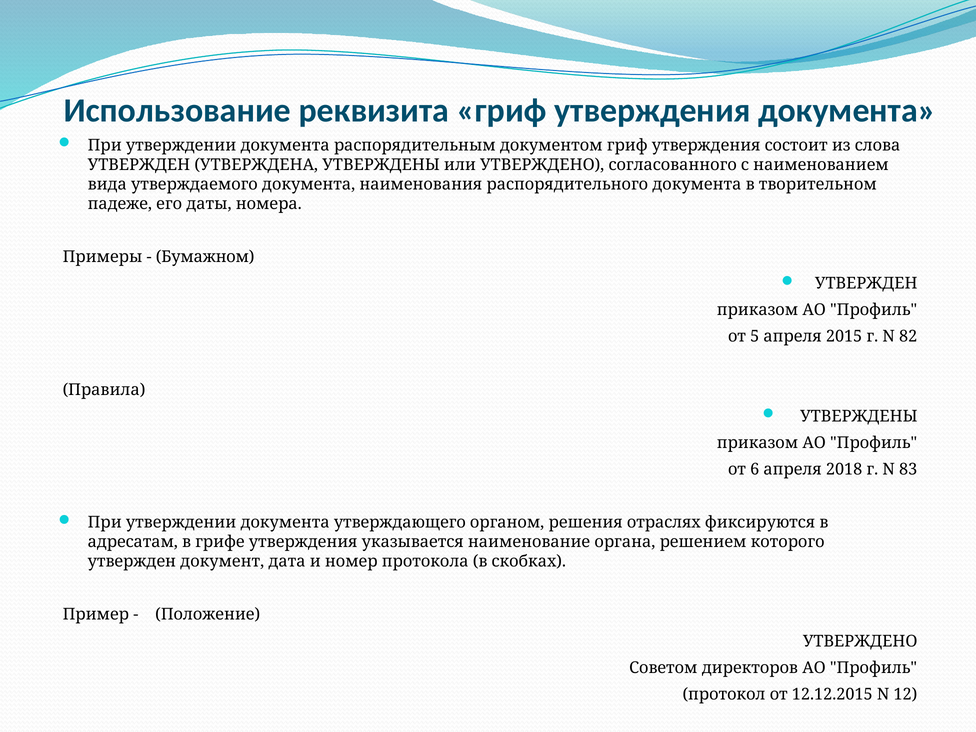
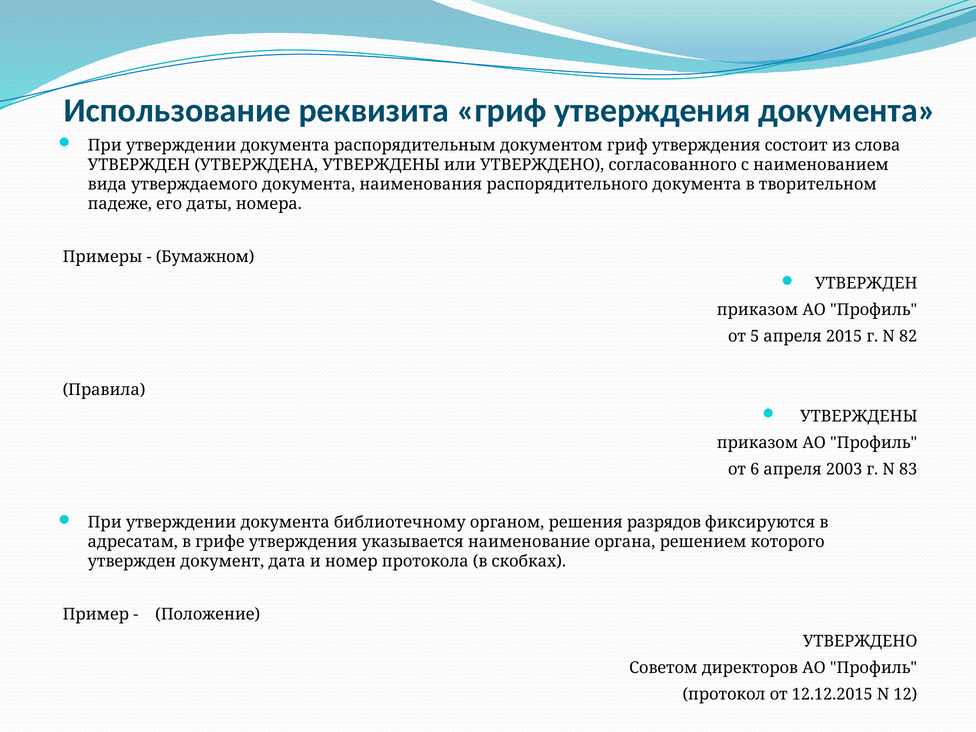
2018: 2018 -> 2003 (844, 469)
утверждающего: утверждающего -> библиотечному (400, 522)
отраслях: отраслях -> разрядов (664, 522)
